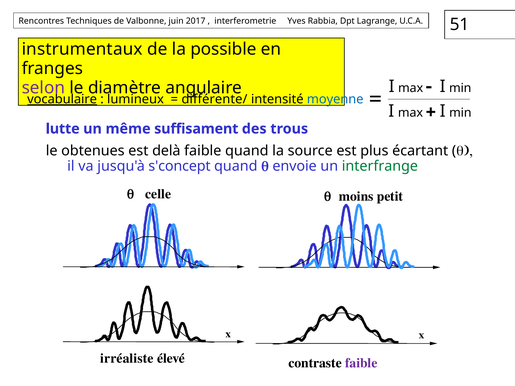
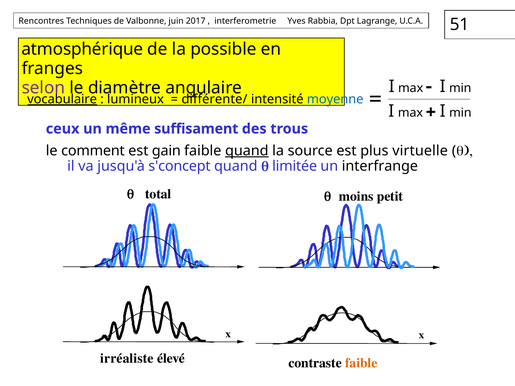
instrumentaux: instrumentaux -> atmosphérique (82, 49)
lutte: lutte -> ceux (63, 129)
obtenues: obtenues -> comment (93, 151)
delà: delà -> gain (166, 151)
quand underline: none -> present (247, 151)
écartant: écartant -> virtuelle (420, 151)
envoie: envoie -> limitée (295, 166)
interfrange colour: green -> black (380, 166)
celle: celle -> total (158, 194)
faible colour: purple -> orange (361, 363)
